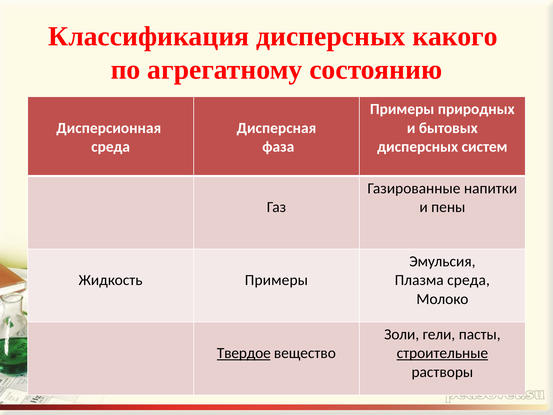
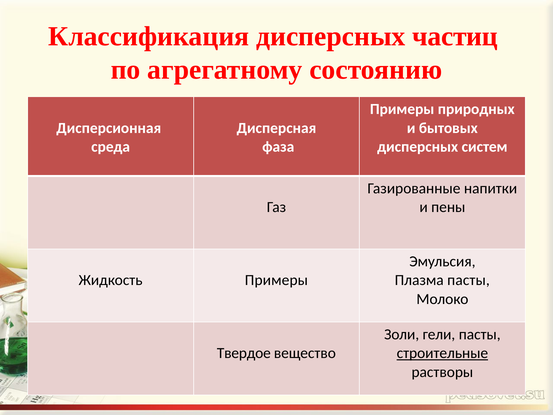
какого: какого -> частиц (455, 37)
Плазма среда: среда -> пасты (469, 280)
Твердое underline: present -> none (244, 353)
